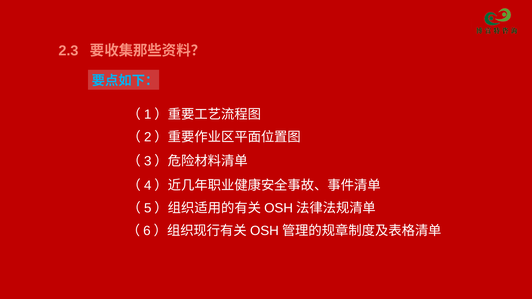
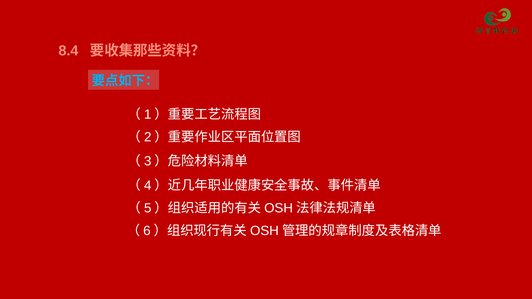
2.3: 2.3 -> 8.4 (68, 51)
